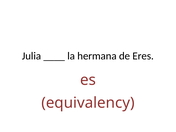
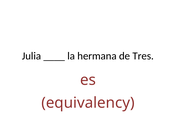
Eres: Eres -> Tres (143, 56)
